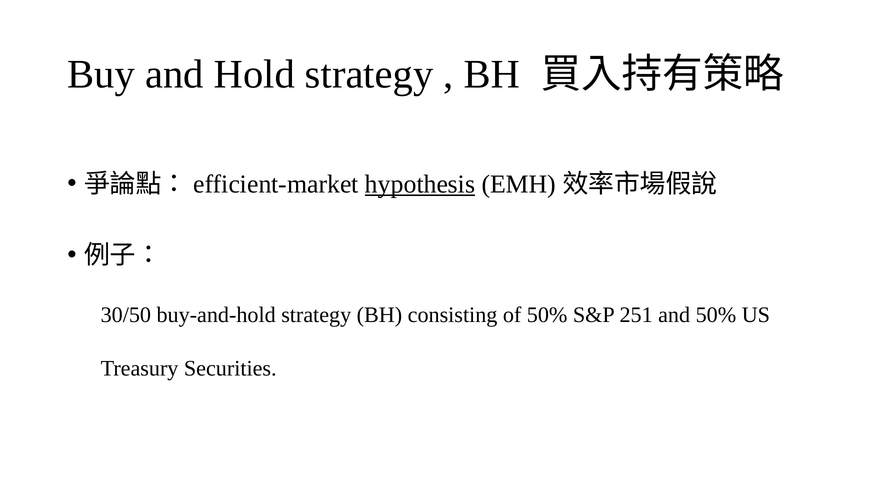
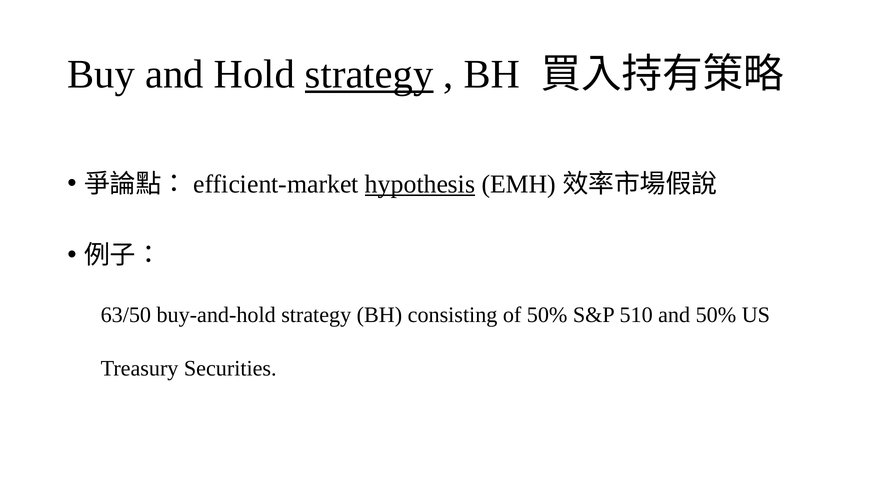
strategy underline: none -> present (369, 74)
30/50: 30/50 -> 63/50 (126, 315)
251: 251 -> 510 (636, 315)
